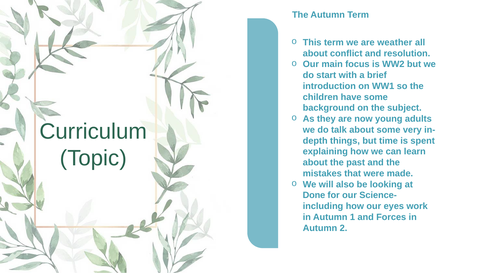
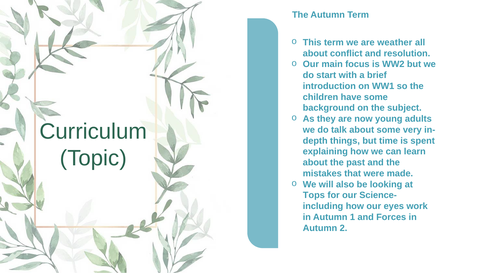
Done: Done -> Tops (314, 196)
